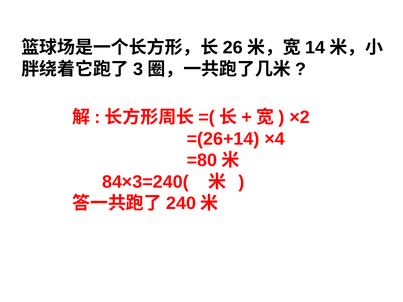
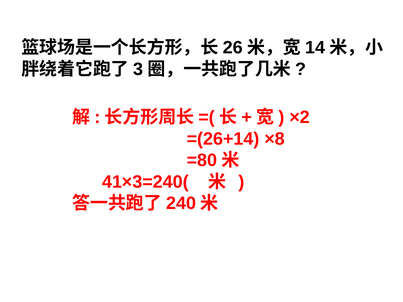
×4: ×4 -> ×8 (275, 139)
84×3=240(: 84×3=240( -> 41×3=240( (145, 182)
